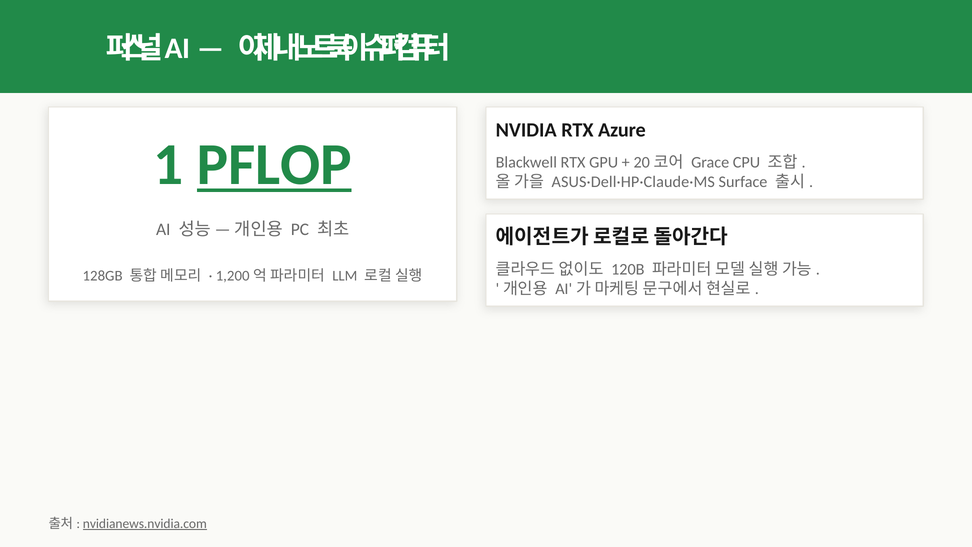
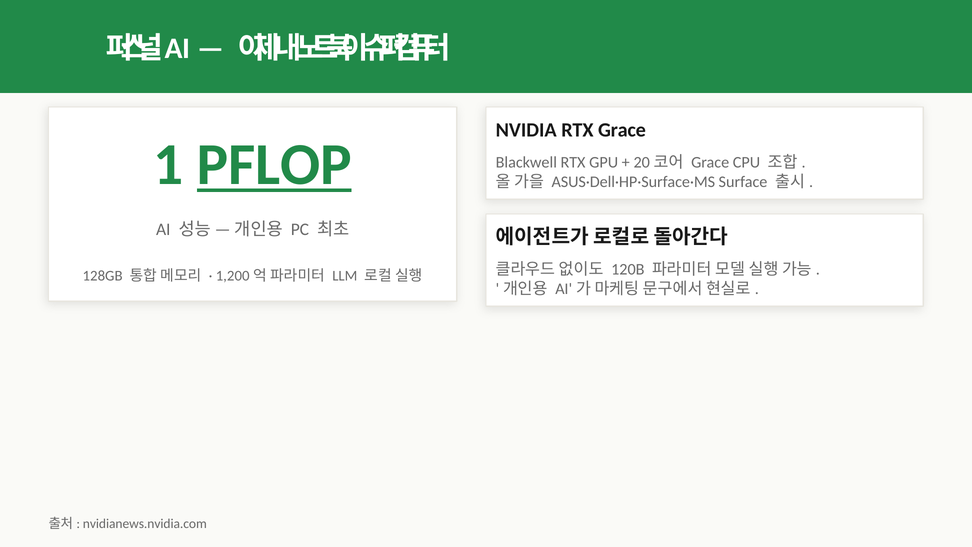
RTX Azure: Azure -> Grace (622, 130)
ASUS·Dell·HP·Claude·MS: ASUS·Dell·HP·Claude·MS -> ASUS·Dell·HP·Surface·MS (633, 182)
nvidianews.nvidia.com underline: present -> none (145, 523)
